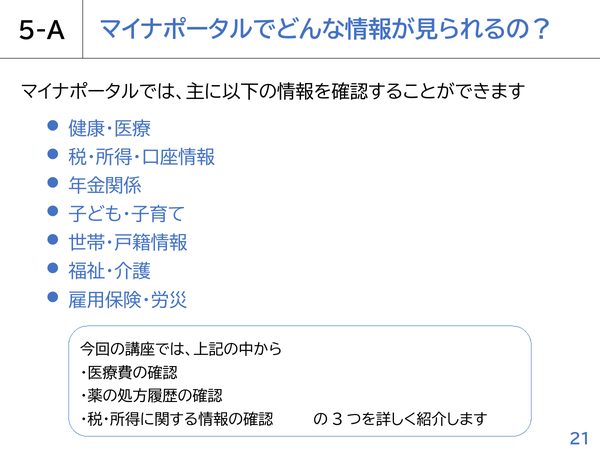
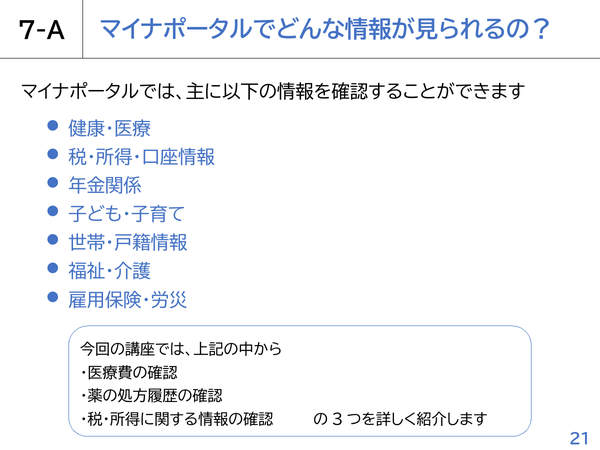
5-A: 5-A -> 7-A (41, 31)
